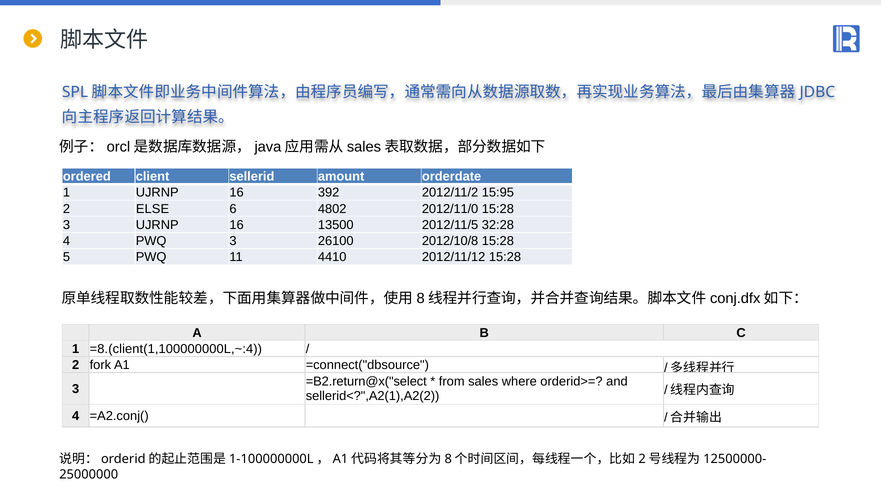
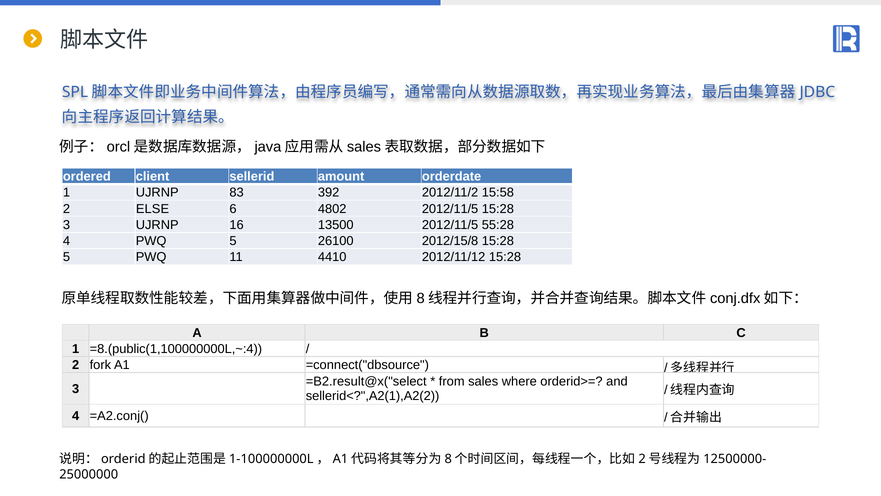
1 UJRNP 16: 16 -> 83 (237, 193)
15:95: 15:95 -> 15:58 (498, 193)
4802 2012/11/0: 2012/11/0 -> 2012/11/5 (450, 209)
32:28: 32:28 -> 55:28 (498, 225)
PWQ 3: 3 -> 5 (233, 241)
2012/10/8: 2012/10/8 -> 2012/15/8 (450, 241)
=8.(client(1,100000000L,~:4: =8.(client(1,100000000L,~:4 -> =8.(public(1,100000000L,~:4 (176, 349)
=B2.return@x("select: =B2.return@x("select -> =B2.result@x("select (366, 382)
